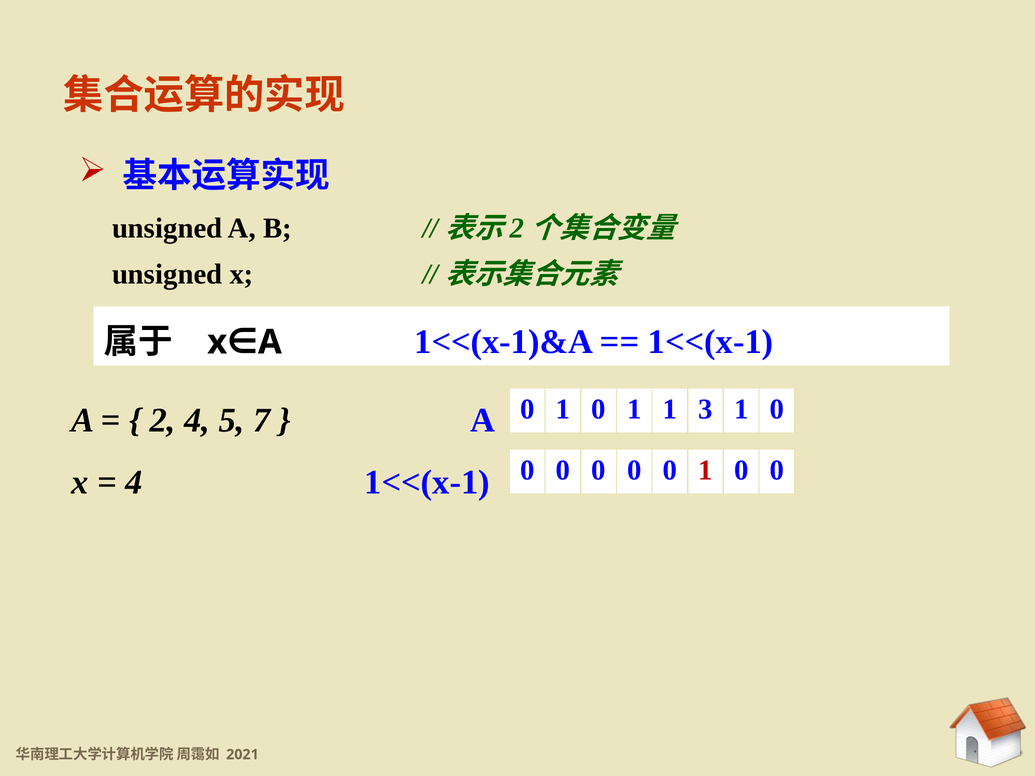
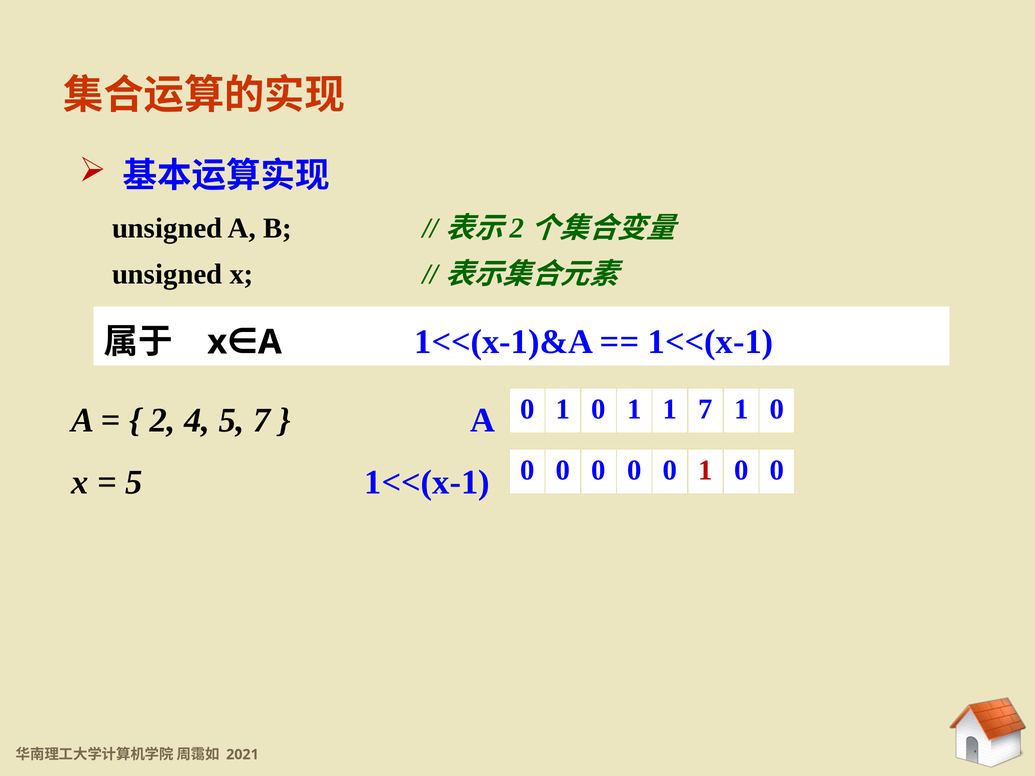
1 3: 3 -> 7 (706, 410)
4: 4 -> 5 (134, 483)
